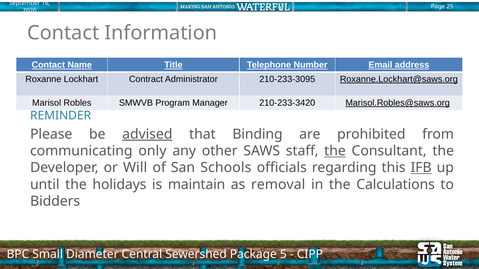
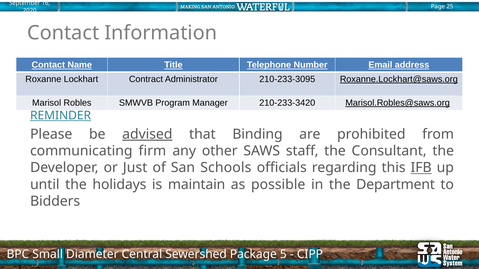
REMINDER underline: none -> present (61, 116)
only: only -> firm (152, 151)
the underline: present -> none (335, 151)
Will: Will -> Just (135, 168)
removal: removal -> possible (278, 185)
Calculations: Calculations -> Department (396, 185)
